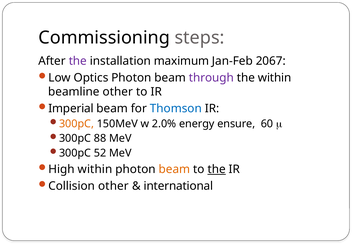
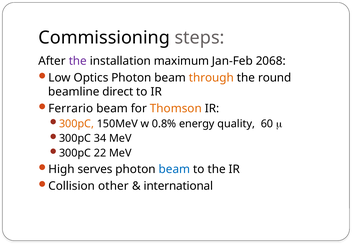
2067: 2067 -> 2068 (271, 61)
through colour: purple -> orange (211, 78)
the within: within -> round (275, 78)
beamline other: other -> direct (118, 92)
Imperial: Imperial -> Ferrario (71, 108)
Thomson colour: blue -> orange (176, 108)
2.0%: 2.0% -> 0.8% (164, 124)
ensure: ensure -> quality (236, 124)
88: 88 -> 34 (100, 138)
52: 52 -> 22 (100, 153)
High within: within -> serves (95, 169)
beam colour: orange -> blue (174, 169)
the underline: present -> none (217, 169)
